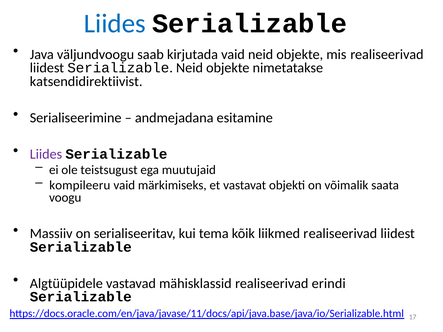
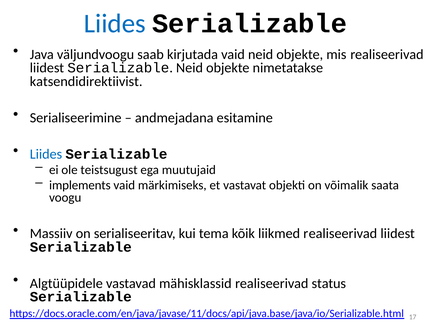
Liides colour: purple -> blue (46, 154)
kompileeru: kompileeru -> implements (80, 185)
erindi: erindi -> status (329, 284)
